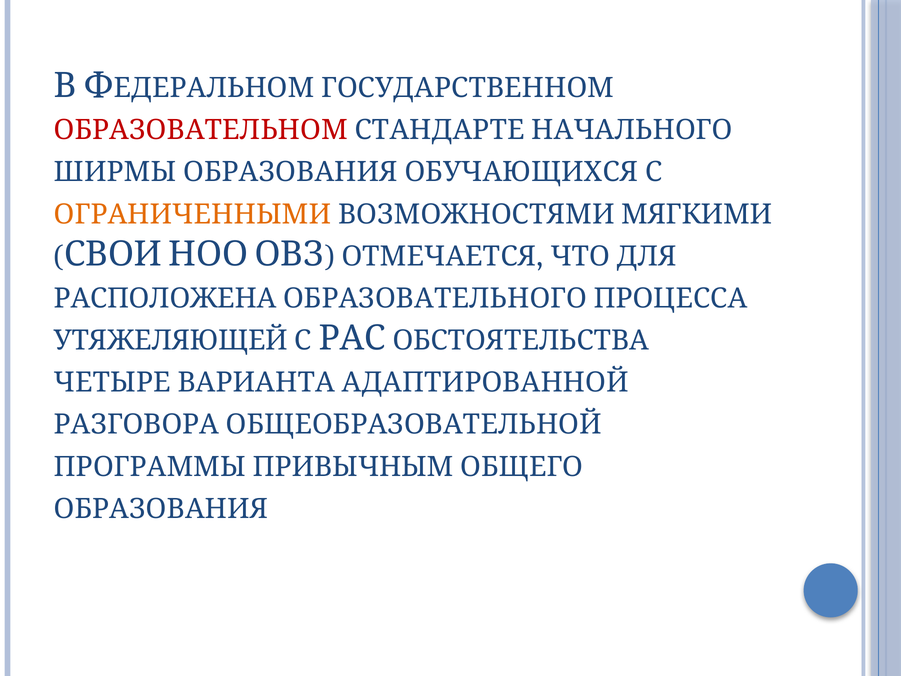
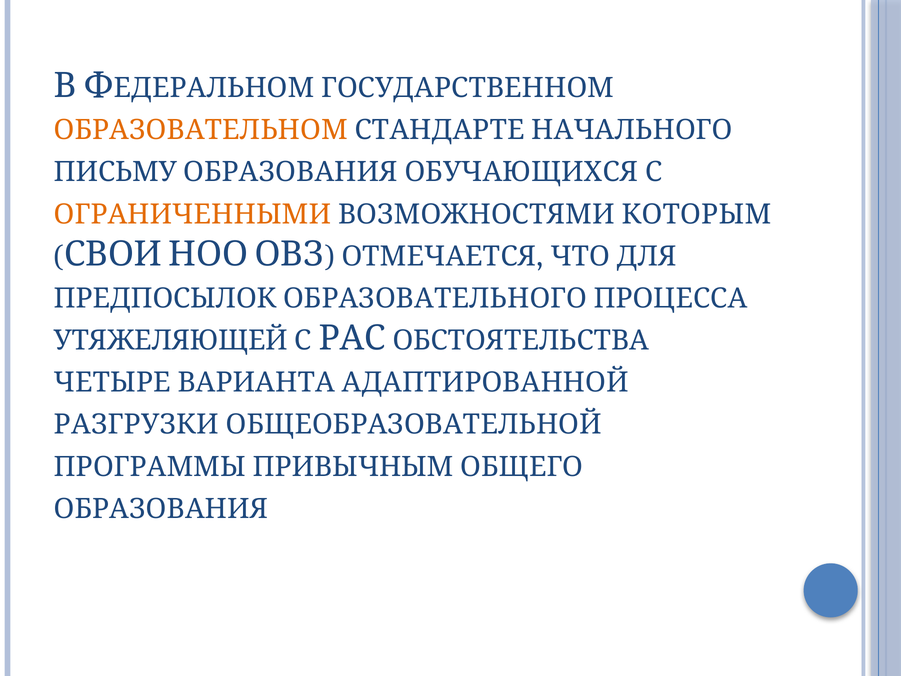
ОБРАЗОВАТЕЛЬНОМ colour: red -> orange (201, 130)
ШИРМЫ: ШИРМЫ -> ПИСЬМУ (115, 172)
МЯГКИМИ: МЯГКИМИ -> КОТОРЫМ (697, 214)
РАСПОЛОЖЕНА: РАСПОЛОЖЕНА -> ПРЕДПОСЫЛОК (165, 298)
РАЗГОВОРА: РАЗГОВОРА -> РАЗГРУЗКИ (136, 425)
